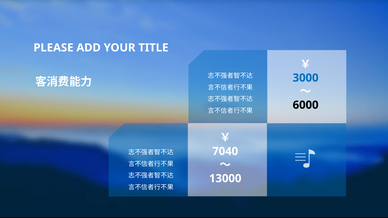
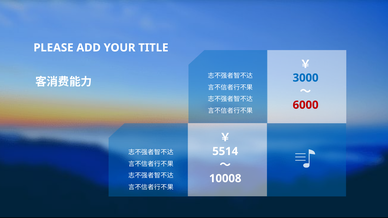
6000 colour: black -> red (306, 105)
7040: 7040 -> 5514 (225, 151)
13000: 13000 -> 10008 (225, 179)
